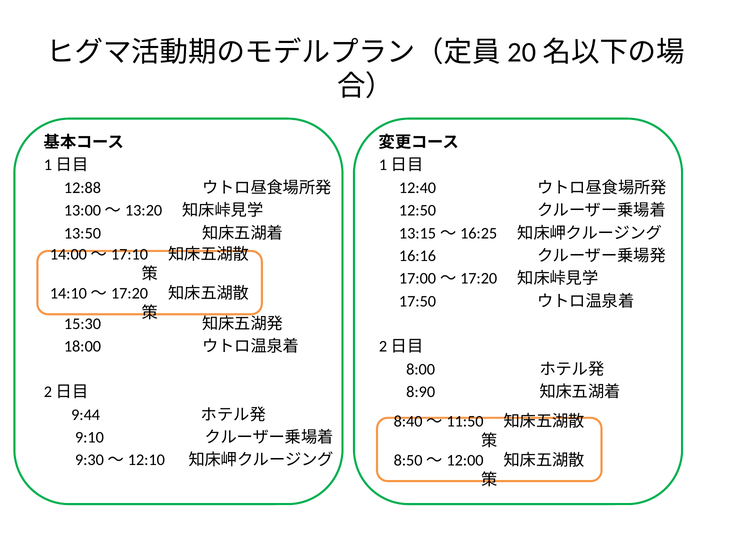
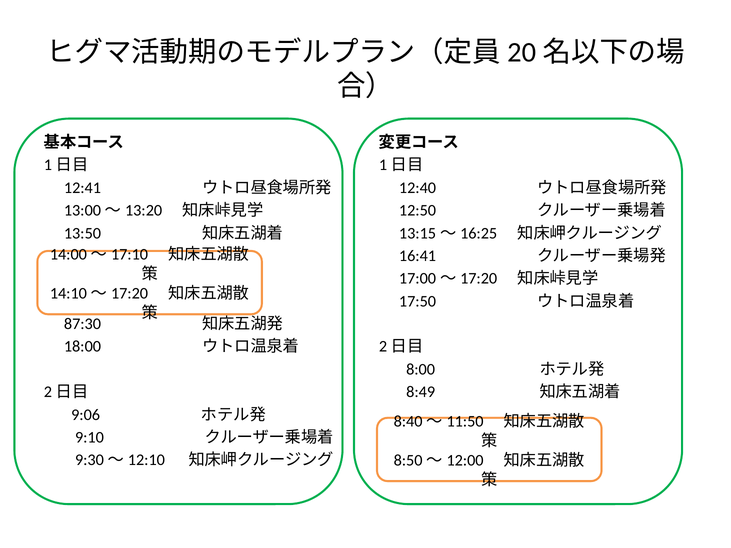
12:88: 12:88 -> 12:41 (82, 188)
16:16: 16:16 -> 16:41 (418, 256)
15:30: 15:30 -> 87:30 (82, 324)
8:90: 8:90 -> 8:49 (421, 392)
9:44: 9:44 -> 9:06 (86, 415)
